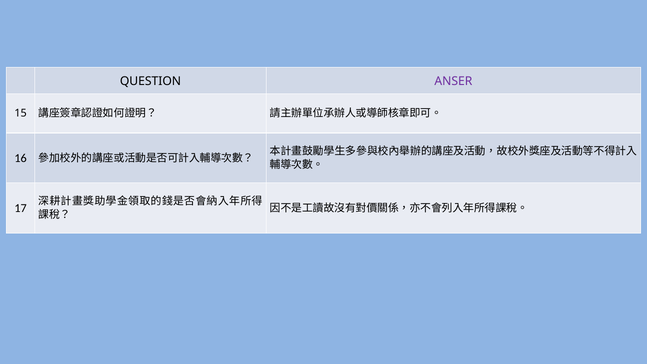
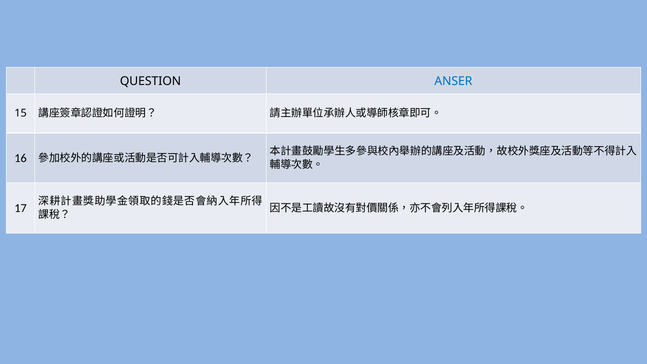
ANSER colour: purple -> blue (453, 81)
